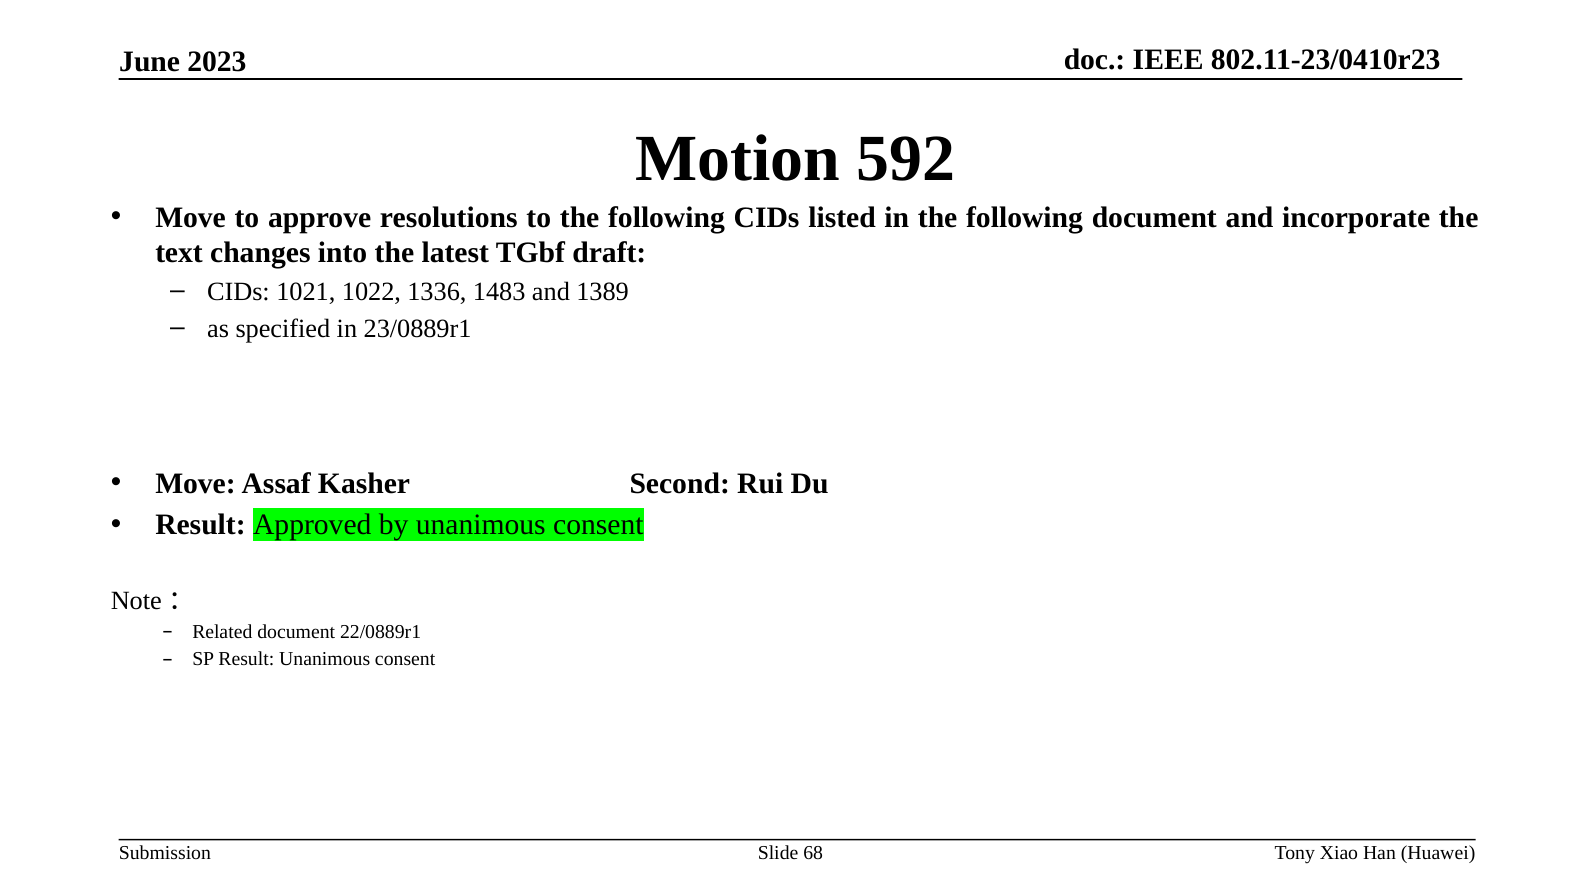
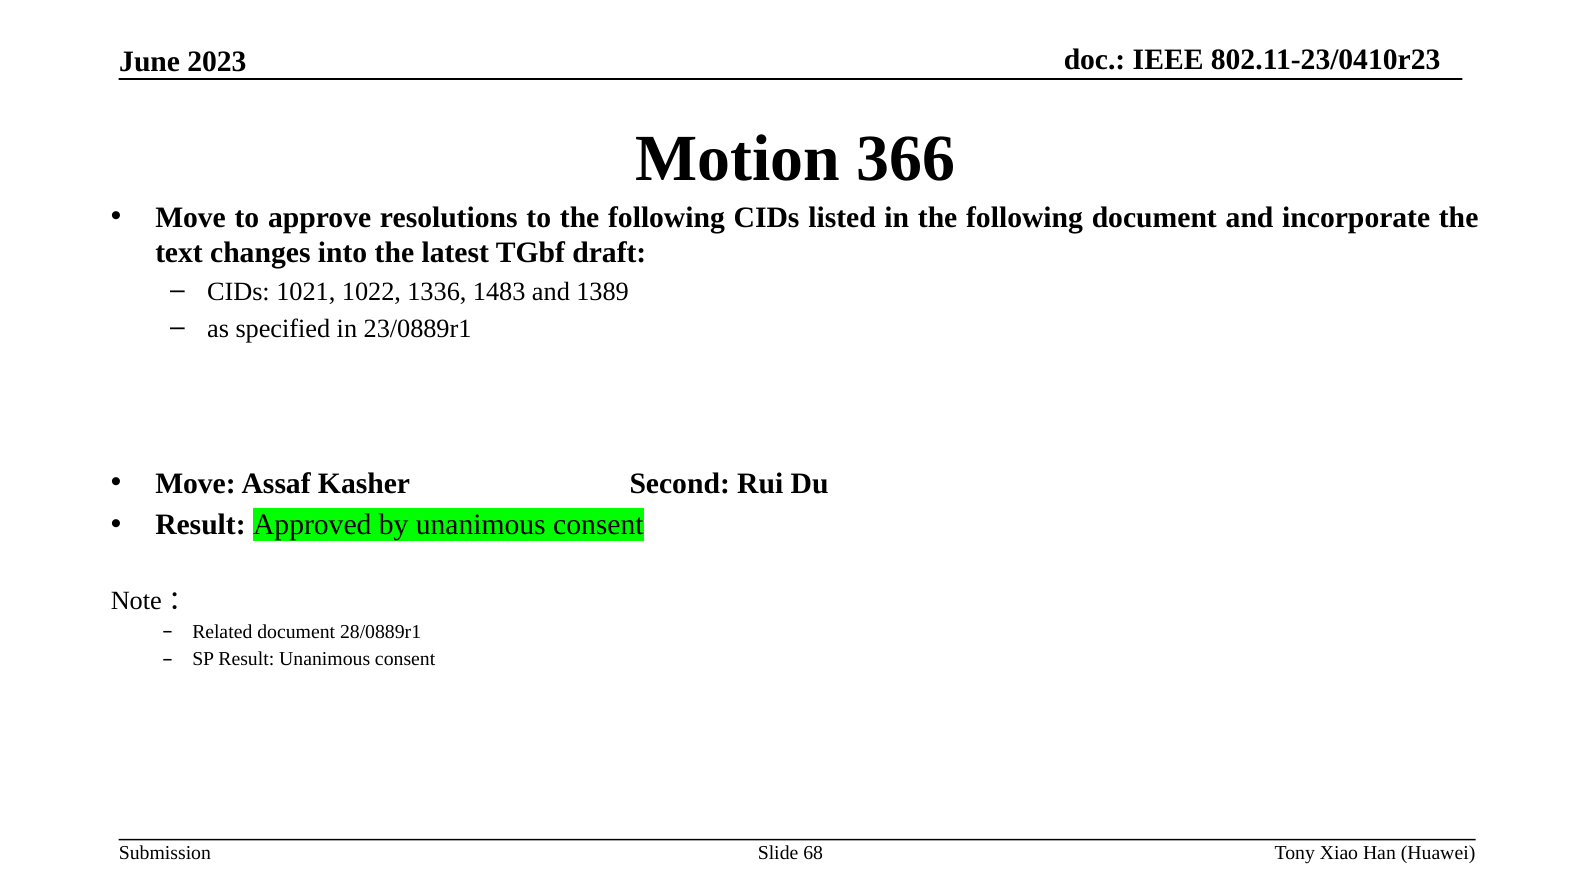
592: 592 -> 366 (906, 159)
22/0889r1: 22/0889r1 -> 28/0889r1 (381, 632)
